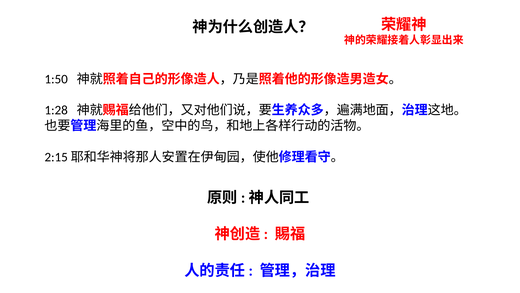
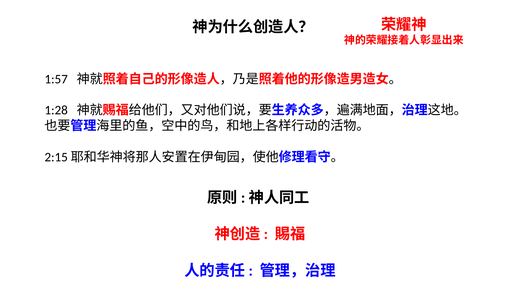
1:50: 1:50 -> 1:57 (56, 79)
